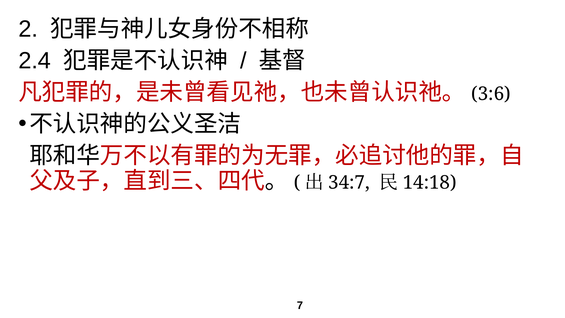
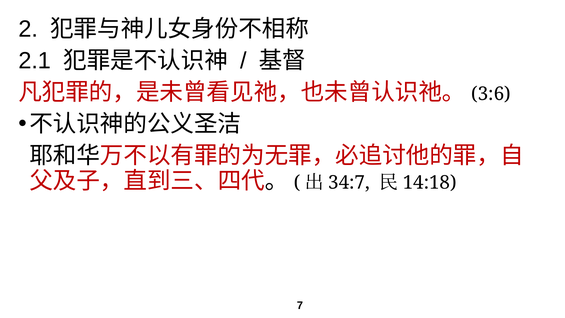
2.4: 2.4 -> 2.1 (35, 61)
